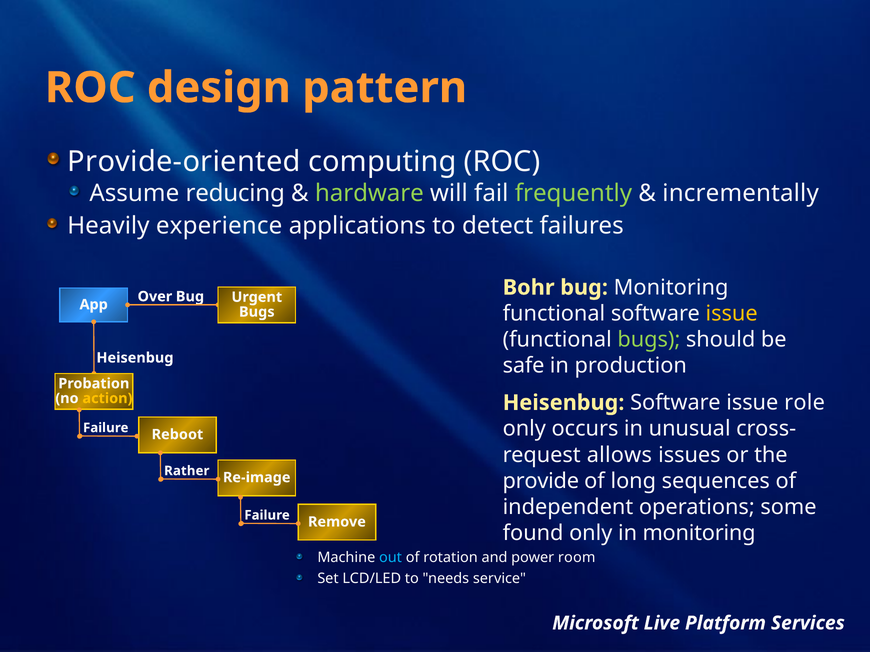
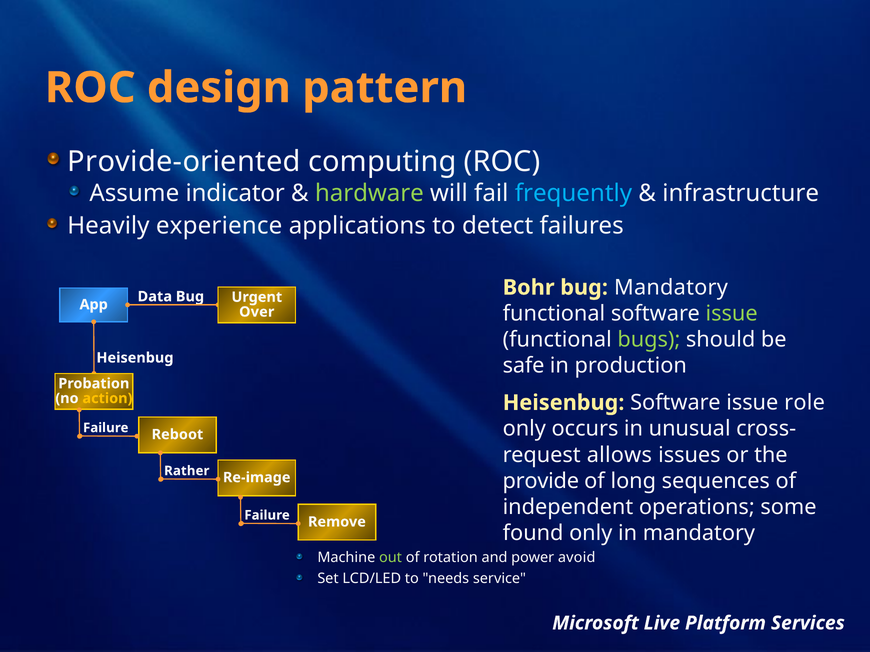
reducing: reducing -> indicator (235, 193)
frequently colour: light green -> light blue (573, 193)
incrementally: incrementally -> infrastructure (741, 193)
Over: Over -> Data (155, 297)
bug Monitoring: Monitoring -> Mandatory (671, 288)
issue colour: yellow -> light green (732, 314)
Bugs: Bugs -> Over (257, 312)
in monitoring: monitoring -> mandatory (699, 534)
out colour: light blue -> light green (391, 558)
room: room -> avoid (577, 558)
